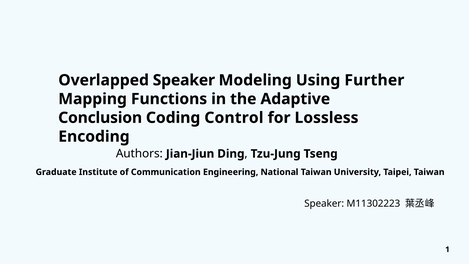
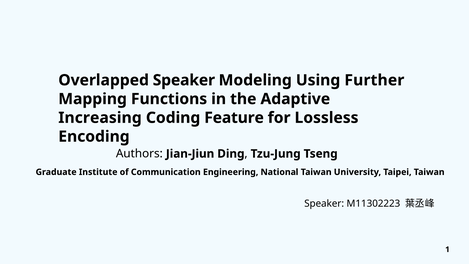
Conclusion: Conclusion -> Increasing (100, 118)
Control: Control -> Feature (234, 118)
